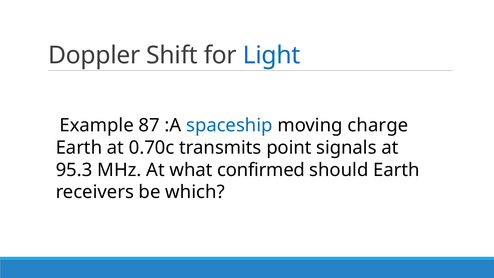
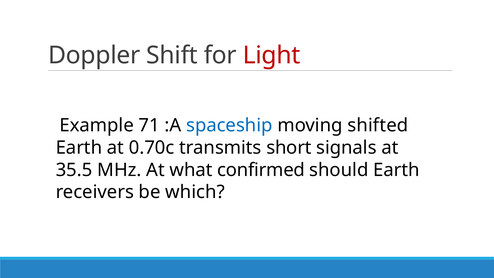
Light colour: blue -> red (272, 55)
87: 87 -> 71 (149, 125)
charge: charge -> shifted (378, 125)
point: point -> short (289, 148)
95.3: 95.3 -> 35.5 (74, 170)
